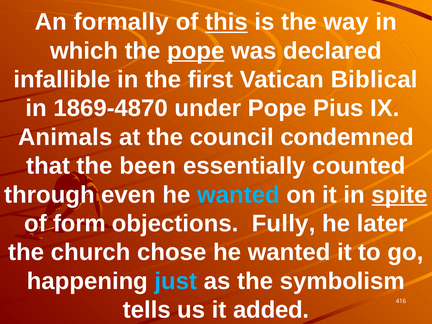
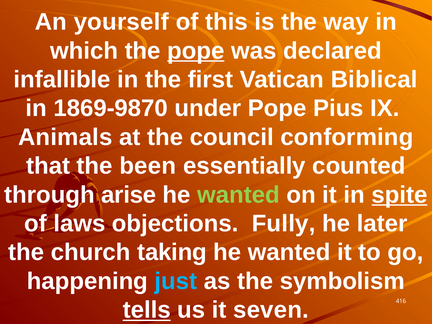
formally: formally -> yourself (121, 22)
this underline: present -> none (226, 22)
1869-4870: 1869-4870 -> 1869-9870 (111, 108)
condemned: condemned -> conforming (347, 137)
even: even -> arise (129, 195)
wanted colour: light blue -> light green (238, 195)
form: form -> laws (79, 224)
chose: chose -> taking (172, 252)
tells underline: none -> present (147, 310)
added: added -> seven (271, 310)
